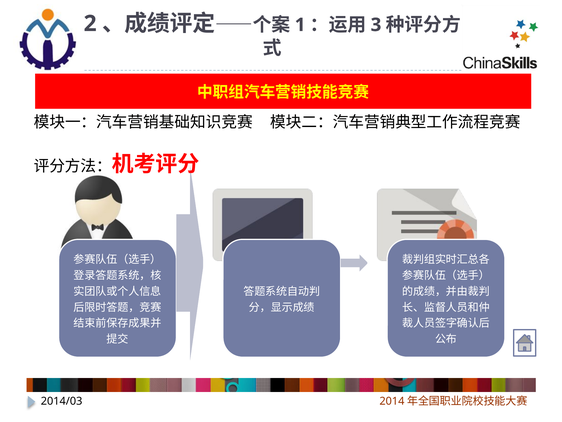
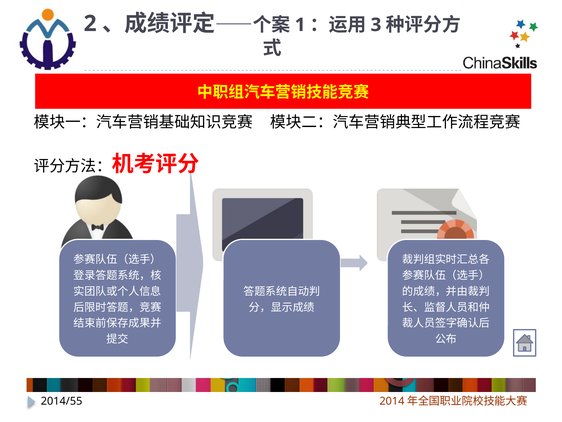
2014/03: 2014/03 -> 2014/55 (62, 401)
